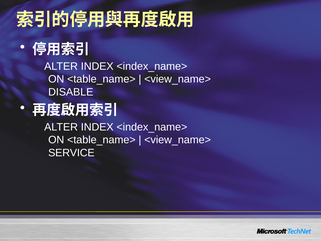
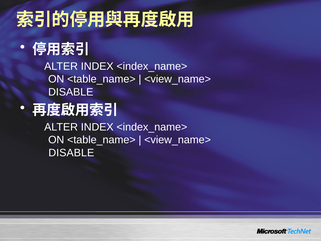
SERVICE: SERVICE -> DISABLE (71, 153)
